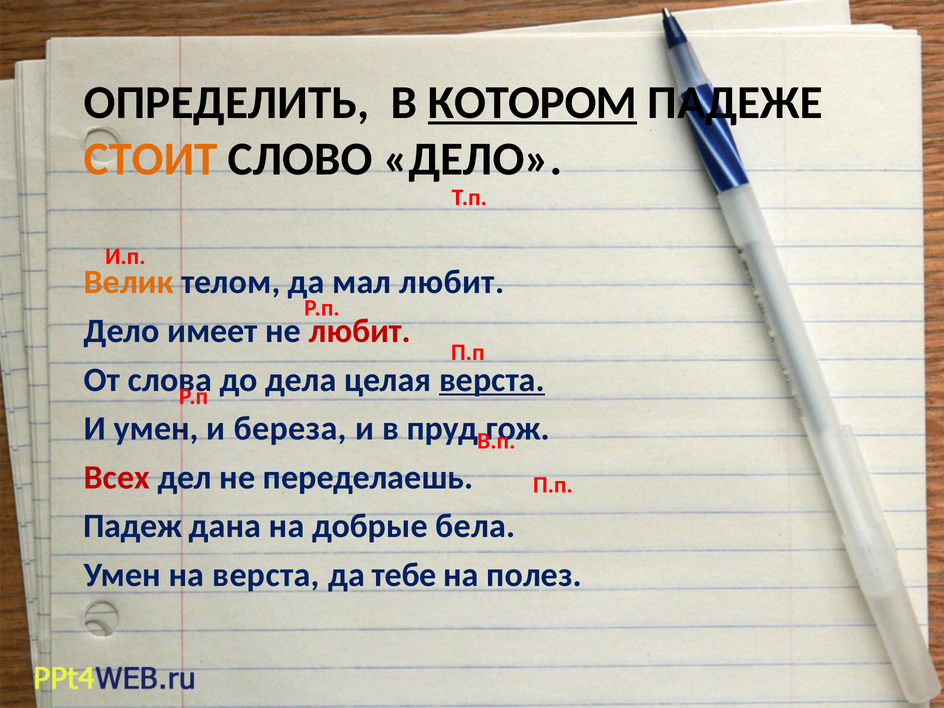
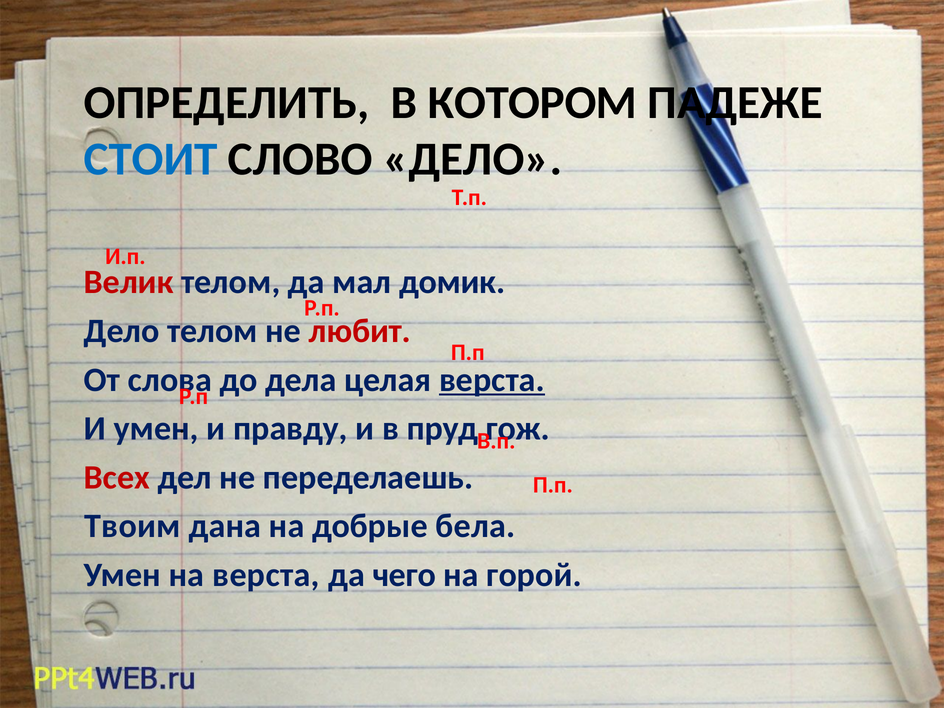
КОТОРОМ underline: present -> none (533, 103)
СТОИТ colour: orange -> blue (151, 159)
Велик colour: orange -> red (129, 282)
мал любит: любит -> домик (452, 282)
Дело имеет: имеет -> телом (213, 331)
береза: береза -> правду (290, 429)
Падеж: Падеж -> Твоим (132, 526)
тебе: тебе -> чего (404, 575)
полез: полез -> горой (534, 575)
